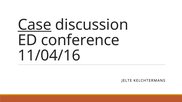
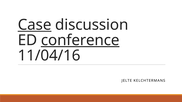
conference underline: none -> present (80, 40)
